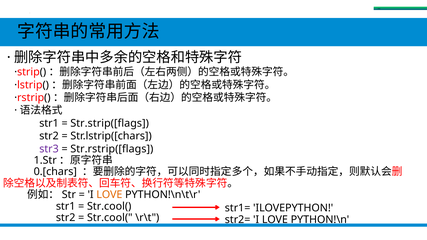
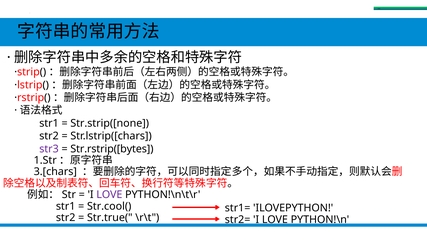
Str.strip([flags: Str.strip([flags -> Str.strip([none (110, 123)
Str.rstrip([flags: Str.rstrip([flags -> Str.rstrip([bytes (112, 149)
0.[chars: 0.[chars -> 3.[chars (55, 172)
LOVE colour: orange -> purple (109, 195)
Str.cool(: Str.cool( -> Str.true( (110, 218)
